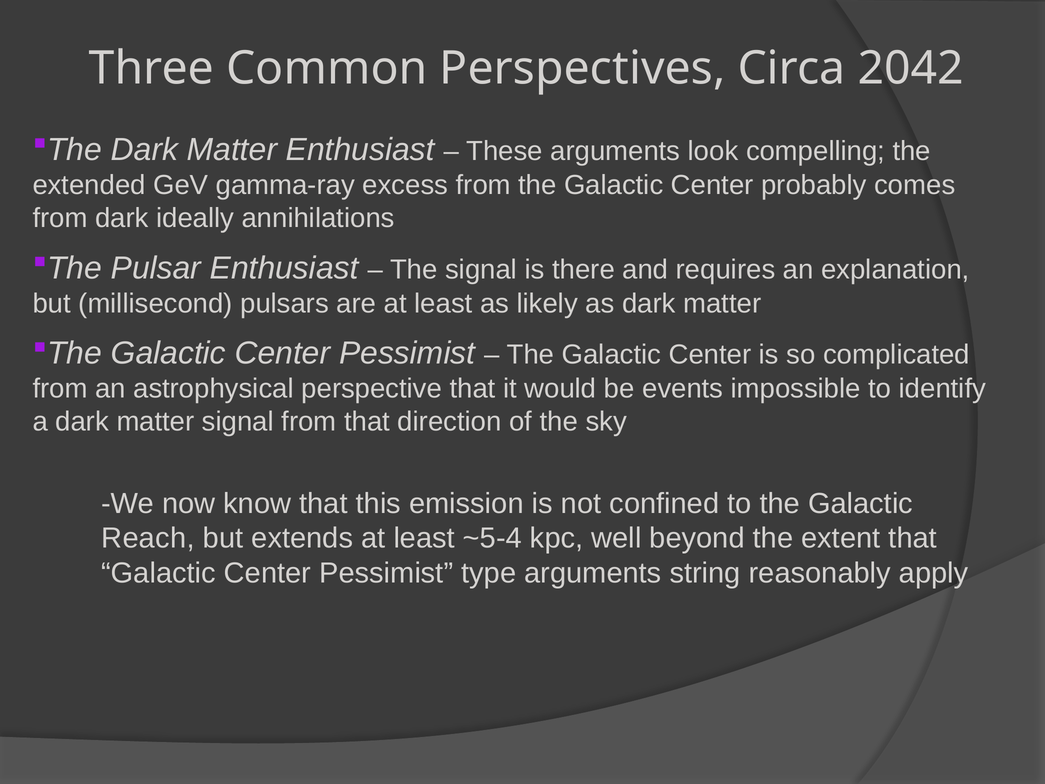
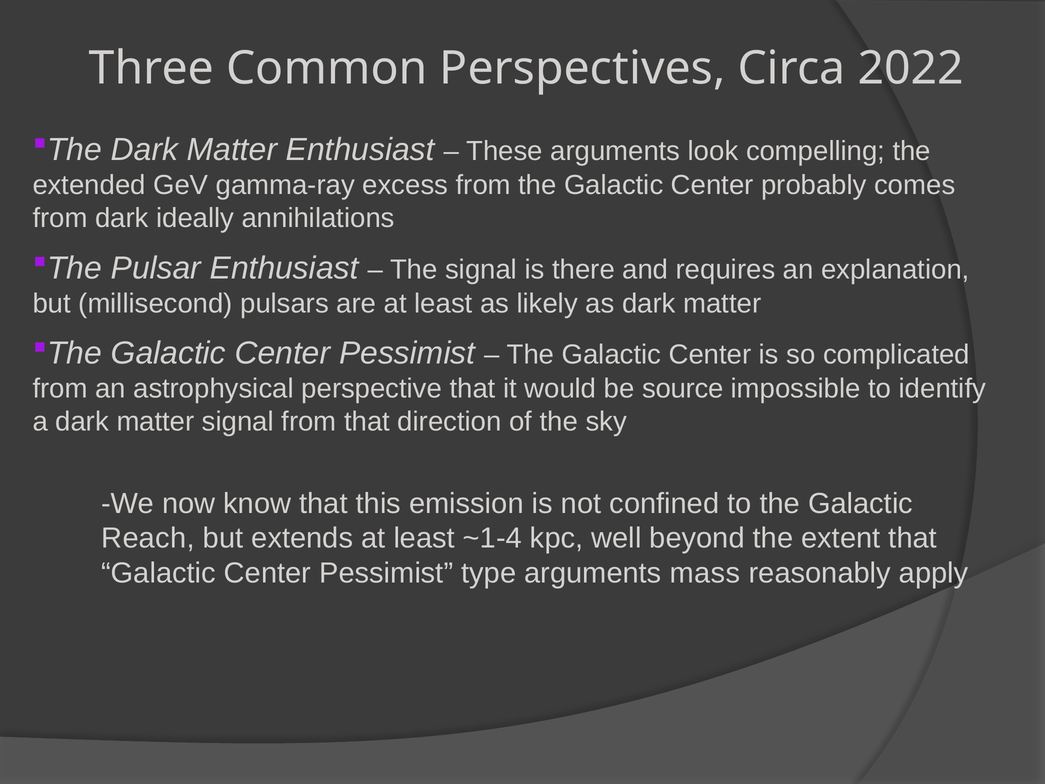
2042: 2042 -> 2022 (911, 68)
events: events -> source (683, 389)
~5-4: ~5-4 -> ~1-4 (492, 538)
string: string -> mass (705, 573)
